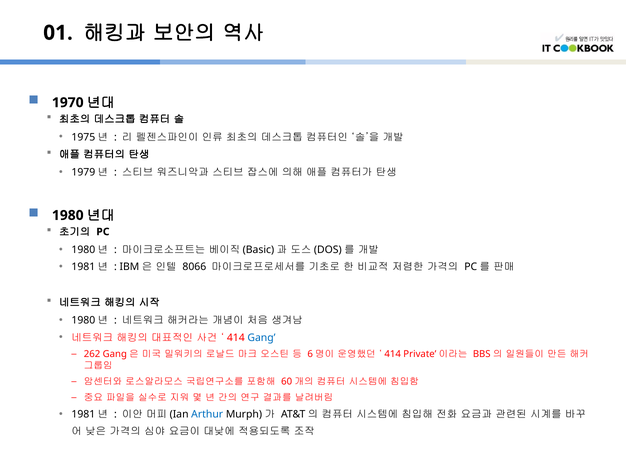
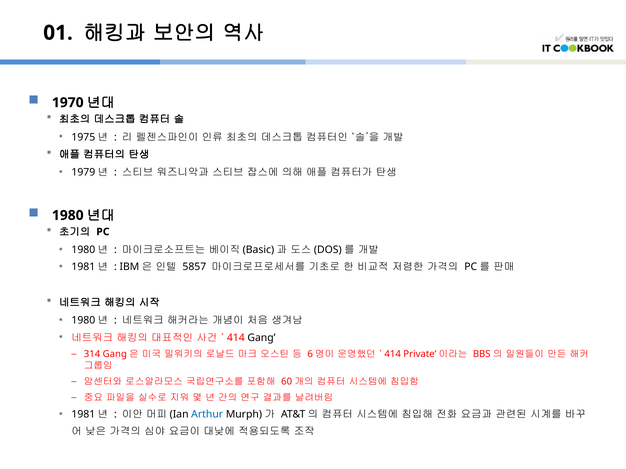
8066: 8066 -> 5857 (194, 267)
Gang colour: blue -> black (261, 338)
262: 262 -> 314 (92, 354)
